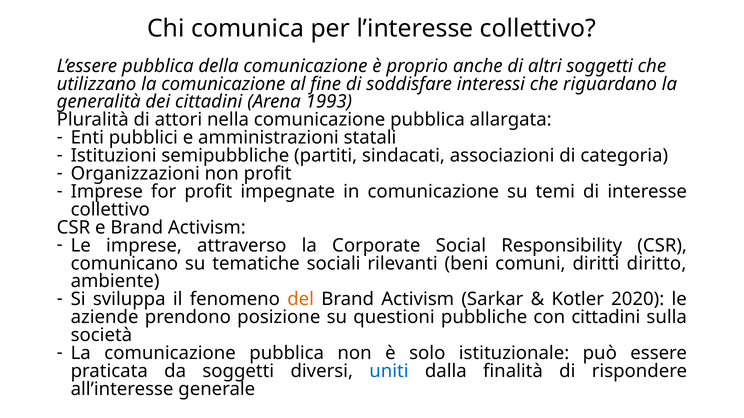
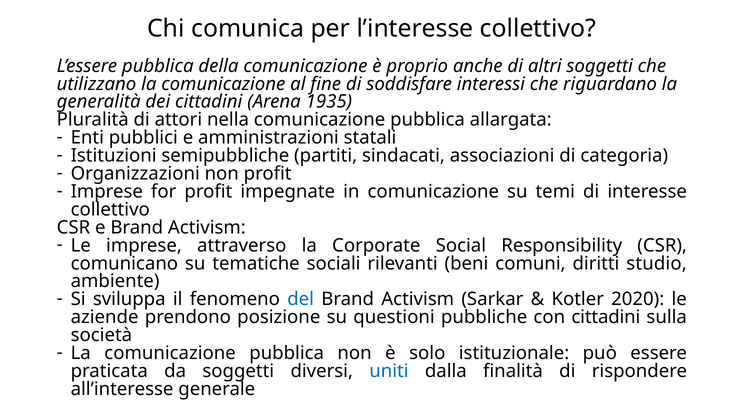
1993: 1993 -> 1935 (329, 102)
diritto: diritto -> studio (657, 264)
del colour: orange -> blue (301, 300)
